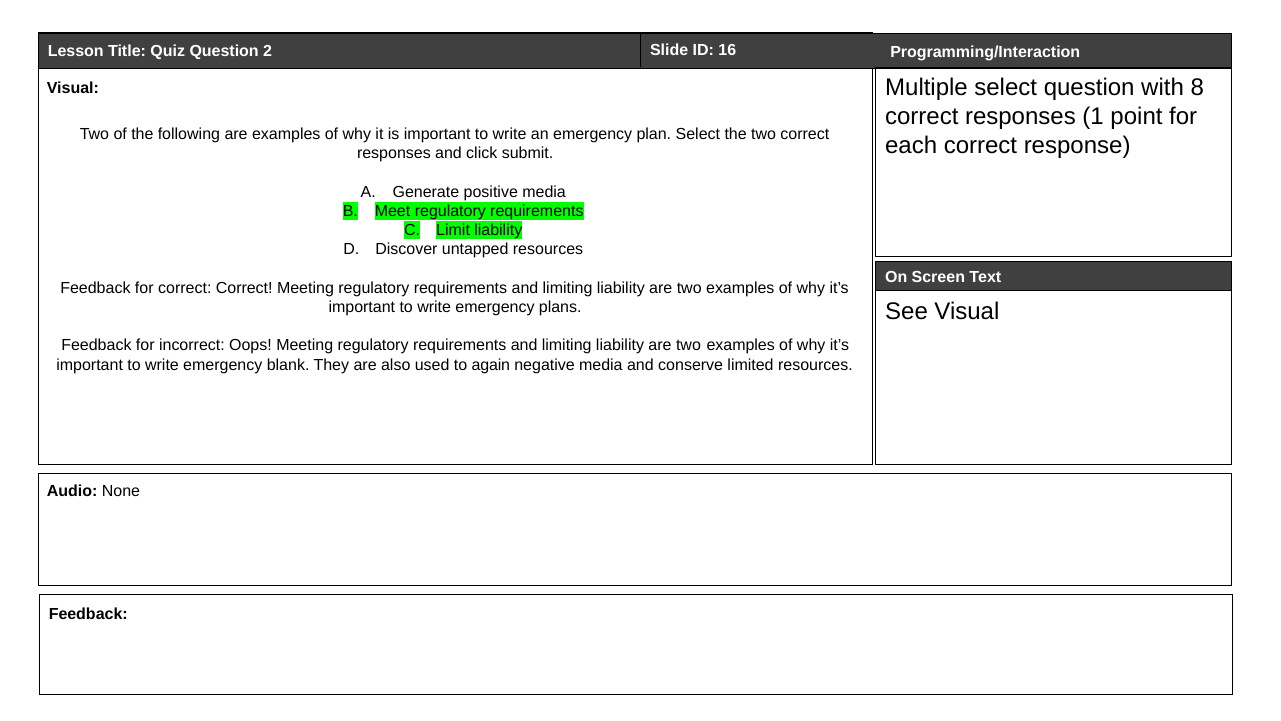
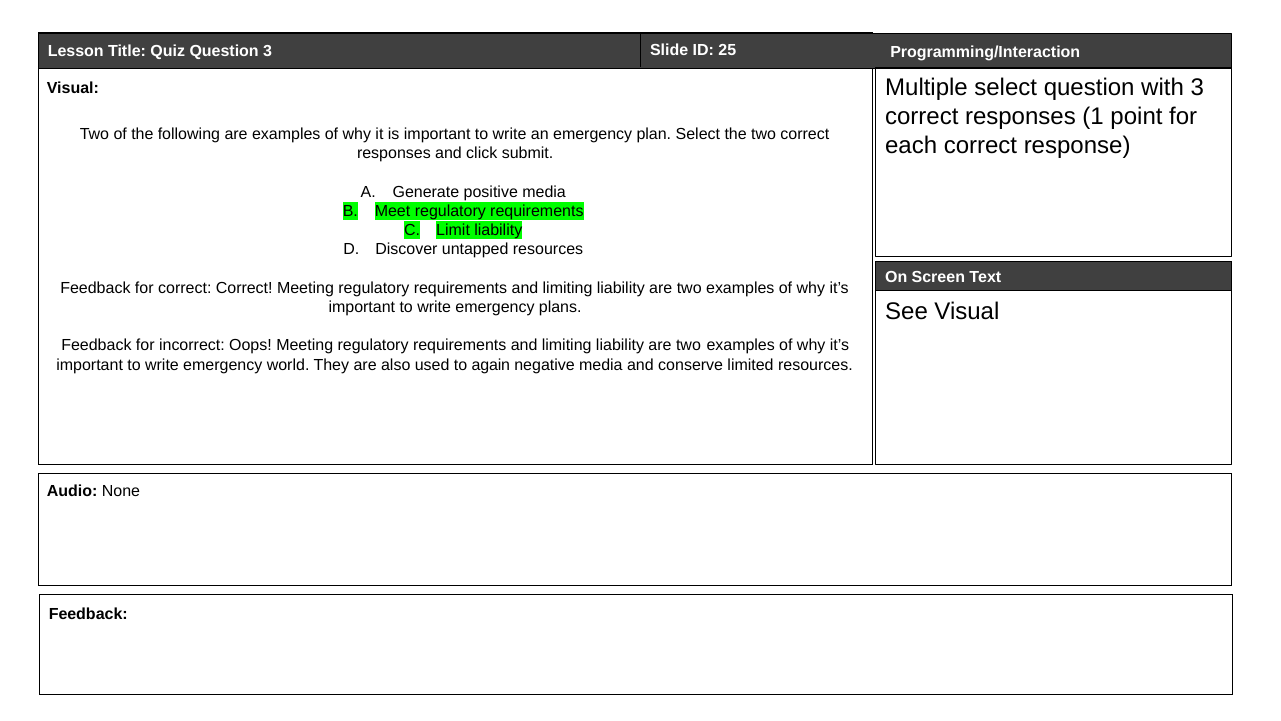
Question 2: 2 -> 3 (268, 51)
16: 16 -> 25 (727, 50)
with 8: 8 -> 3 (1197, 88)
blank: blank -> world (288, 365)
